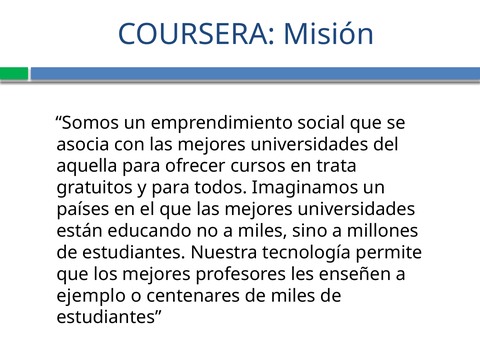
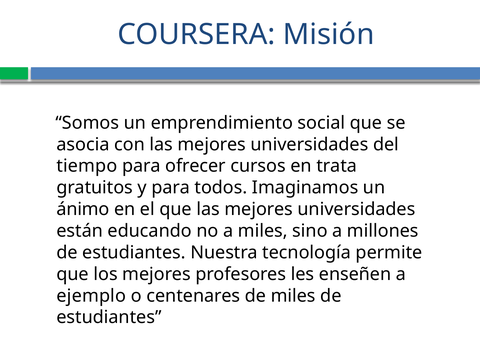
aquella: aquella -> tiempo (87, 166)
países: países -> ánimo (83, 209)
